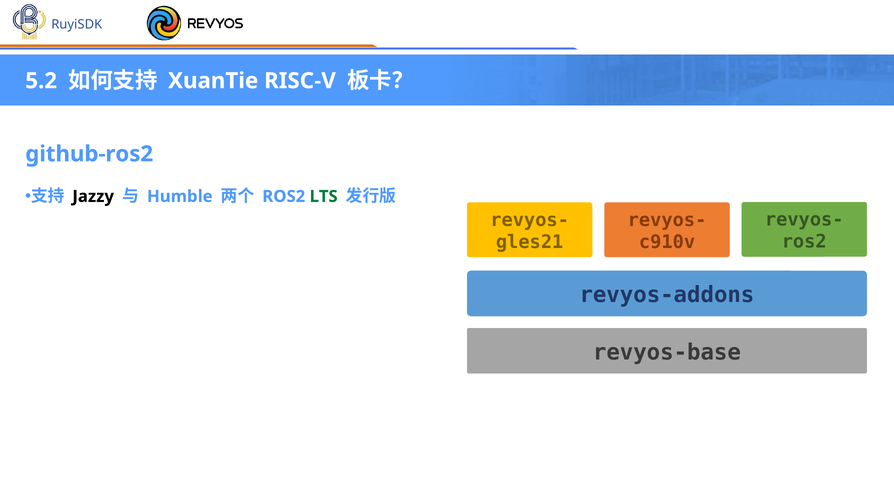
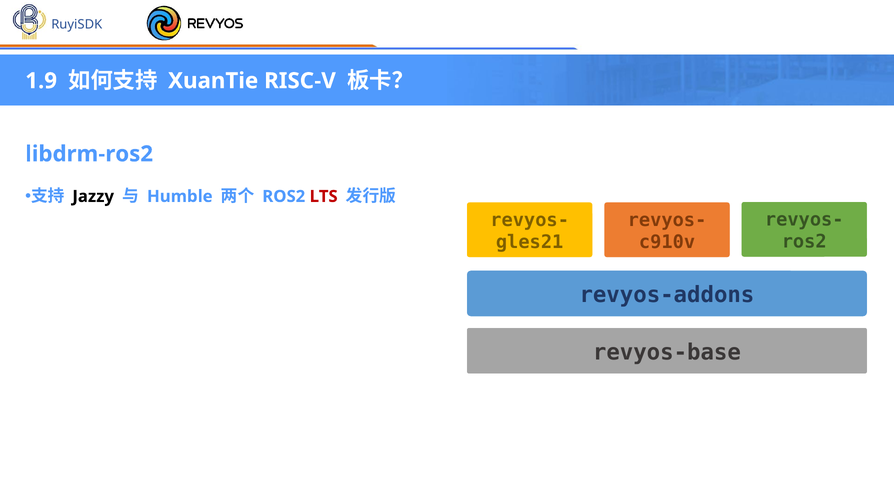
5.2: 5.2 -> 1.9 (41, 81)
github-ros2: github-ros2 -> libdrm-ros2 (89, 154)
LTS colour: green -> red (324, 196)
